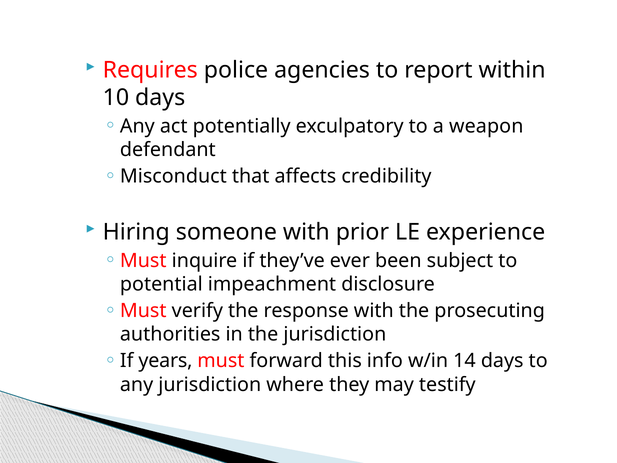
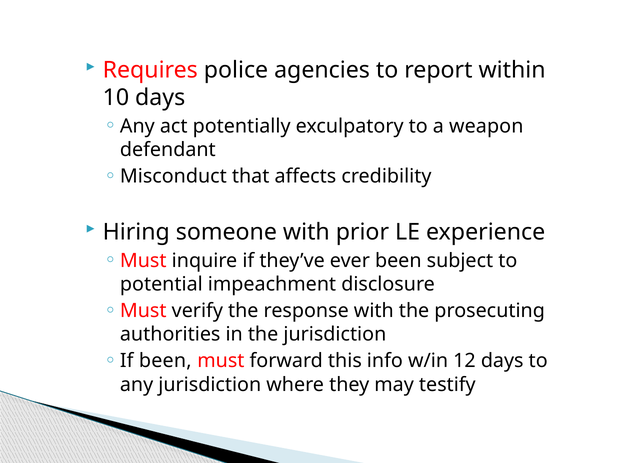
If years: years -> been (165, 361)
14: 14 -> 12 (464, 361)
